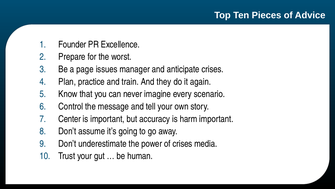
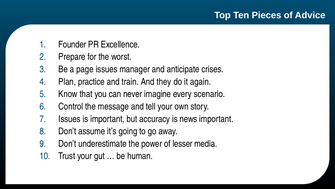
Center: Center -> Issues (70, 119)
harm: harm -> news (188, 119)
of crises: crises -> lesser (183, 143)
